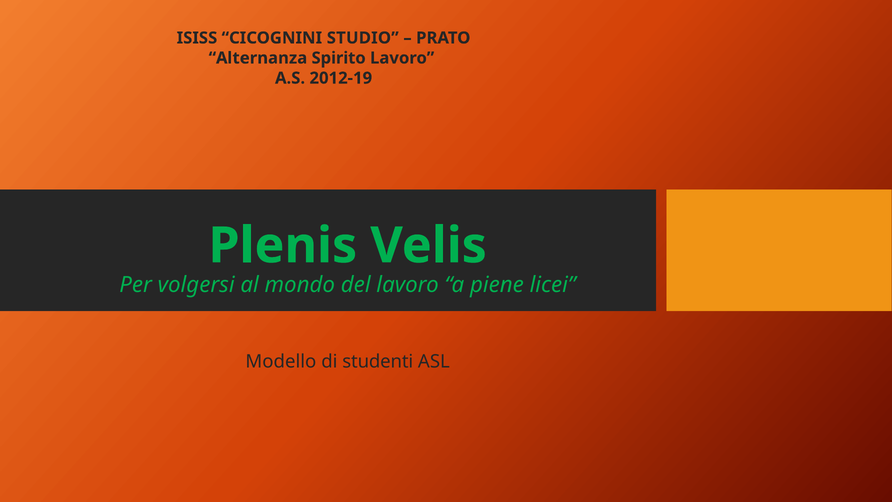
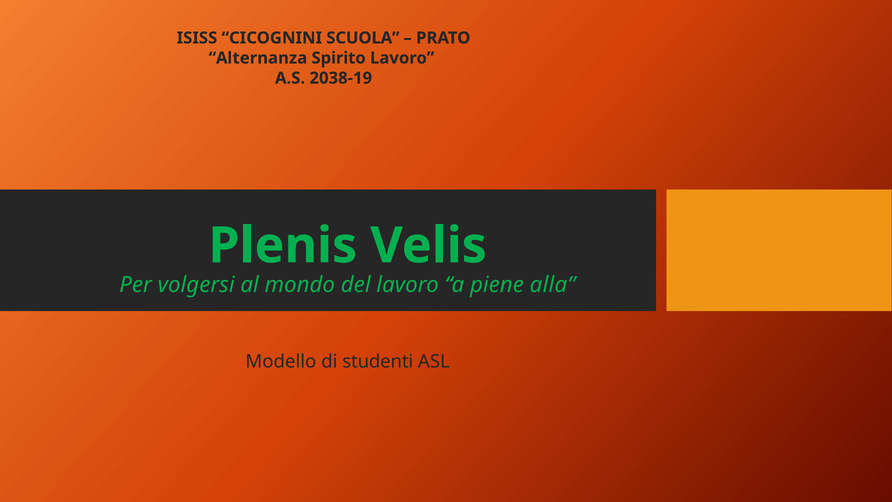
STUDIO: STUDIO -> SCUOLA (363, 38)
2012-19: 2012-19 -> 2038-19 (341, 78)
licei: licei -> alla (553, 285)
